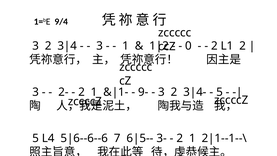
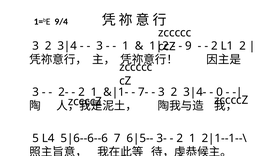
0: 0 -> 9 (188, 46)
9-: 9- -> 7- (143, 92)
5: 5 -> 0 (220, 92)
